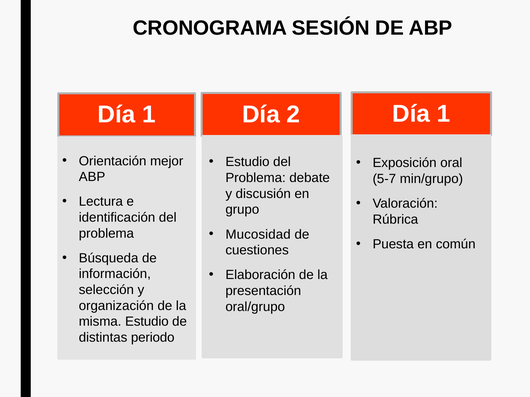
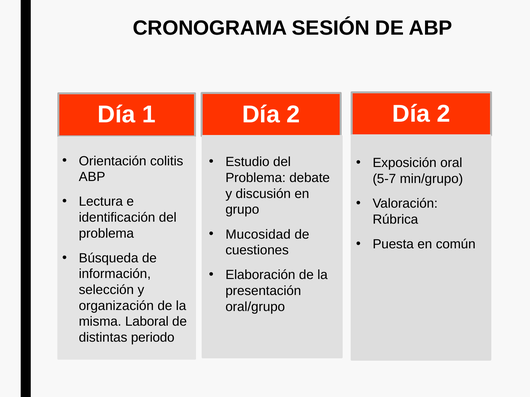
2 Día 1: 1 -> 2 (443, 114)
mejor: mejor -> colitis (167, 161)
misma Estudio: Estudio -> Laboral (147, 322)
